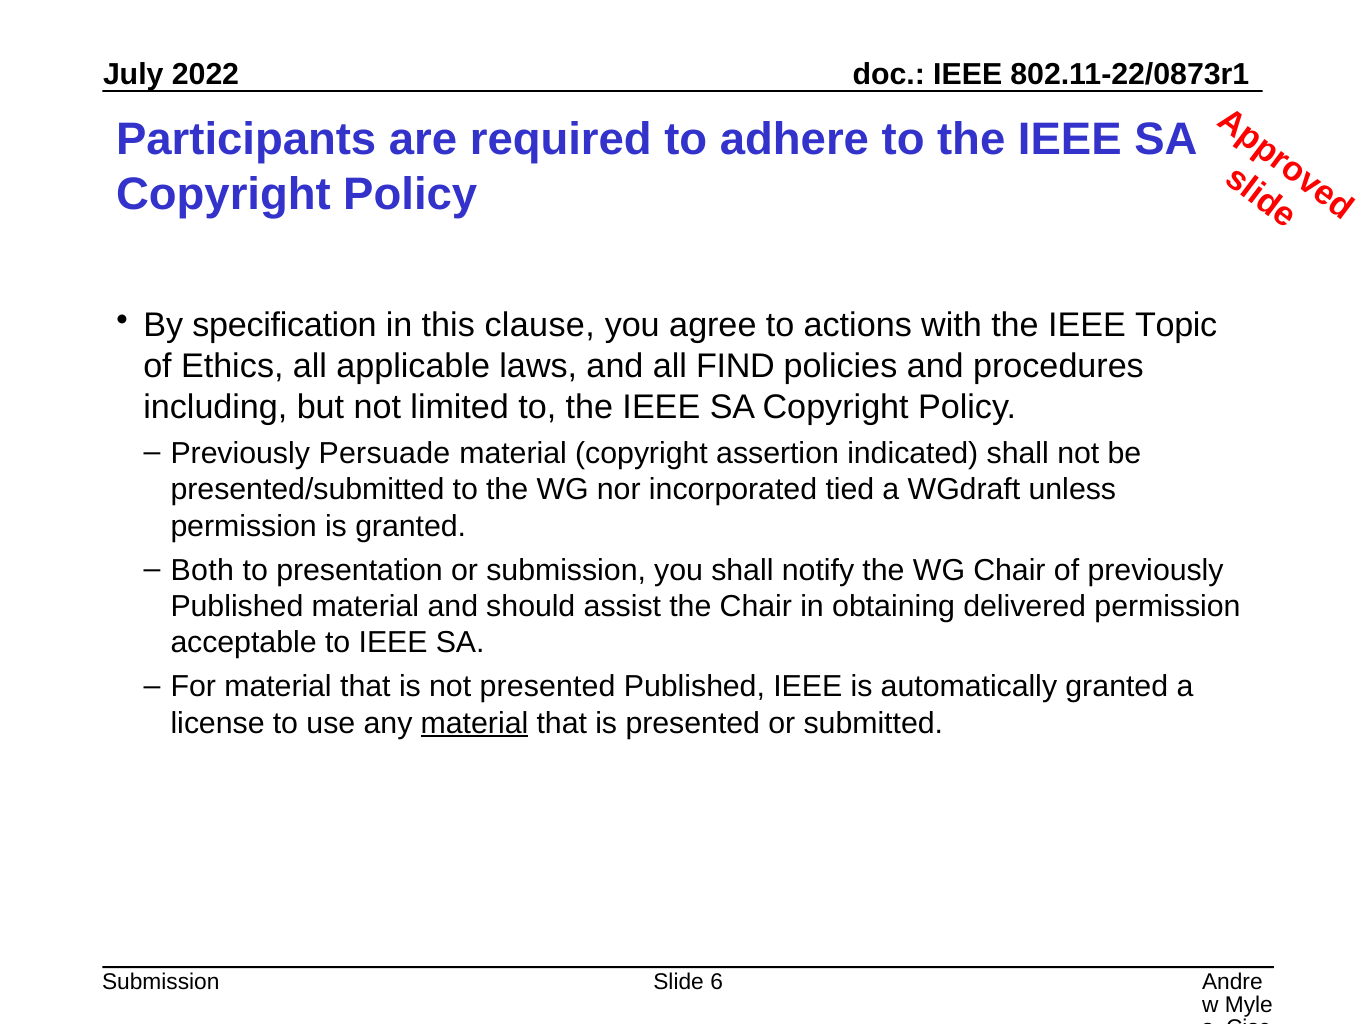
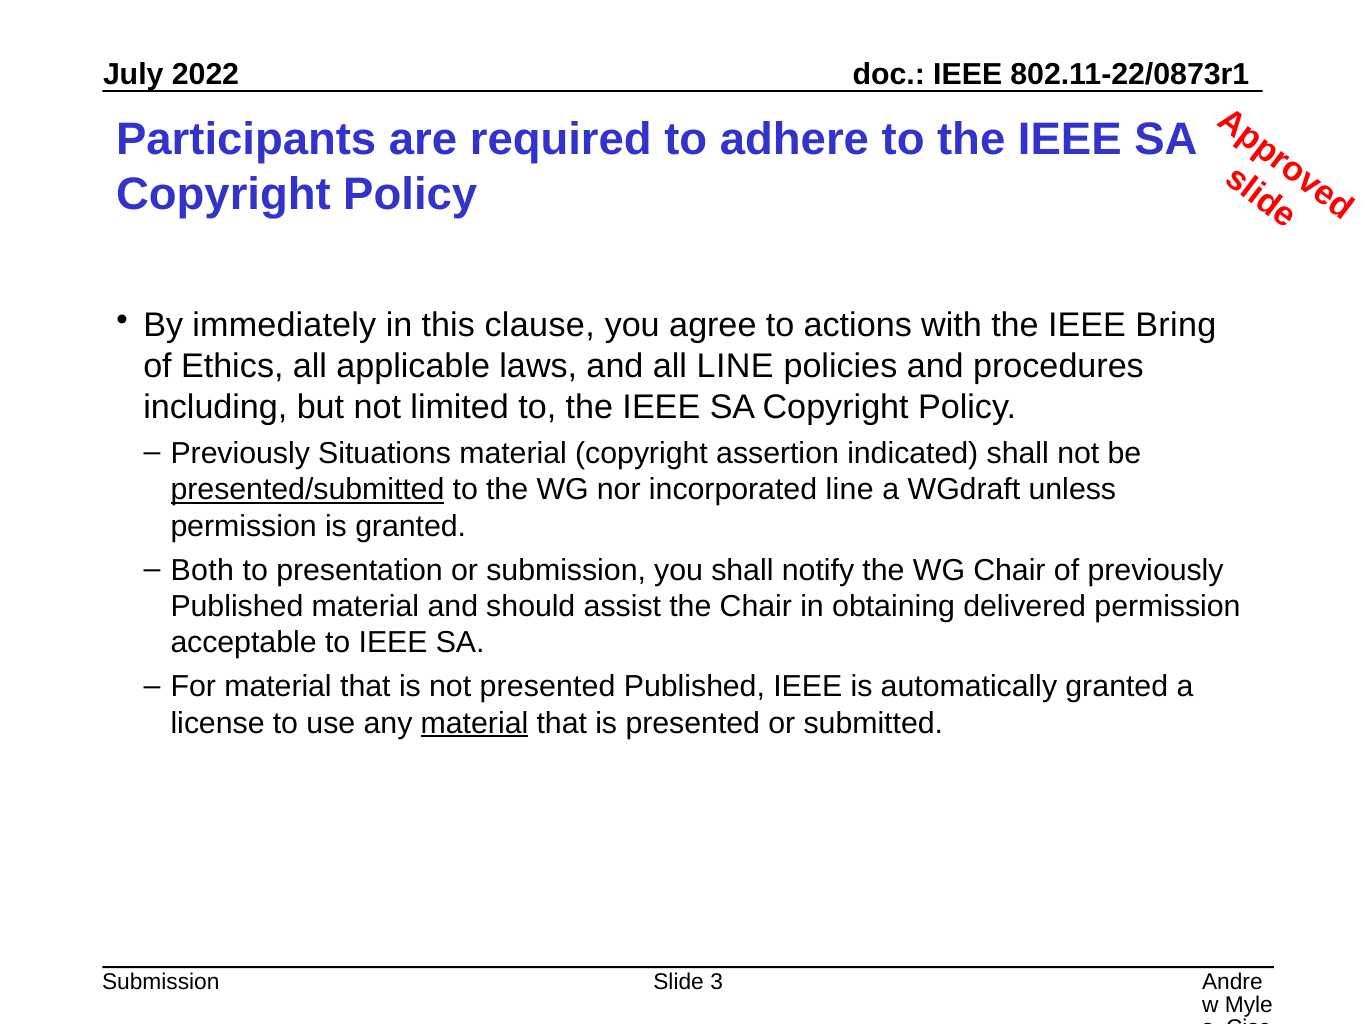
specification: specification -> immediately (284, 325)
Topic: Topic -> Bring (1176, 325)
all FIND: FIND -> LINE (735, 366)
Persuade: Persuade -> Situations (385, 453)
presented/submitted underline: none -> present (308, 490)
incorporated tied: tied -> line (850, 490)
6: 6 -> 3 (717, 982)
